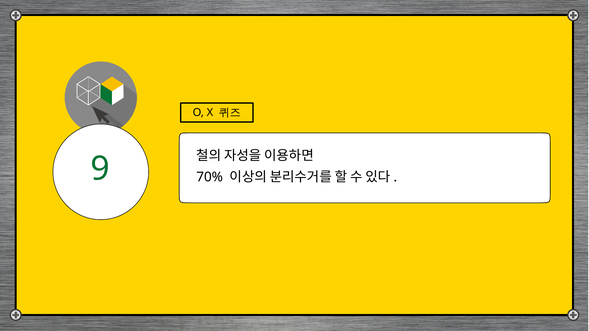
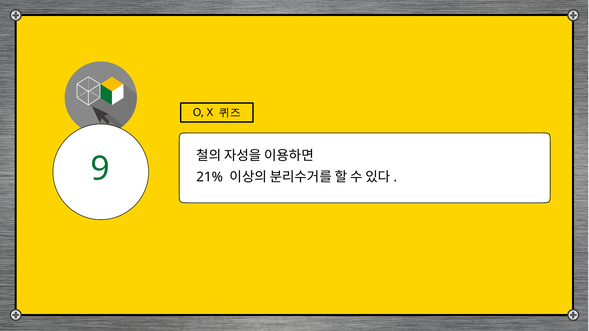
70%: 70% -> 21% (210, 177)
